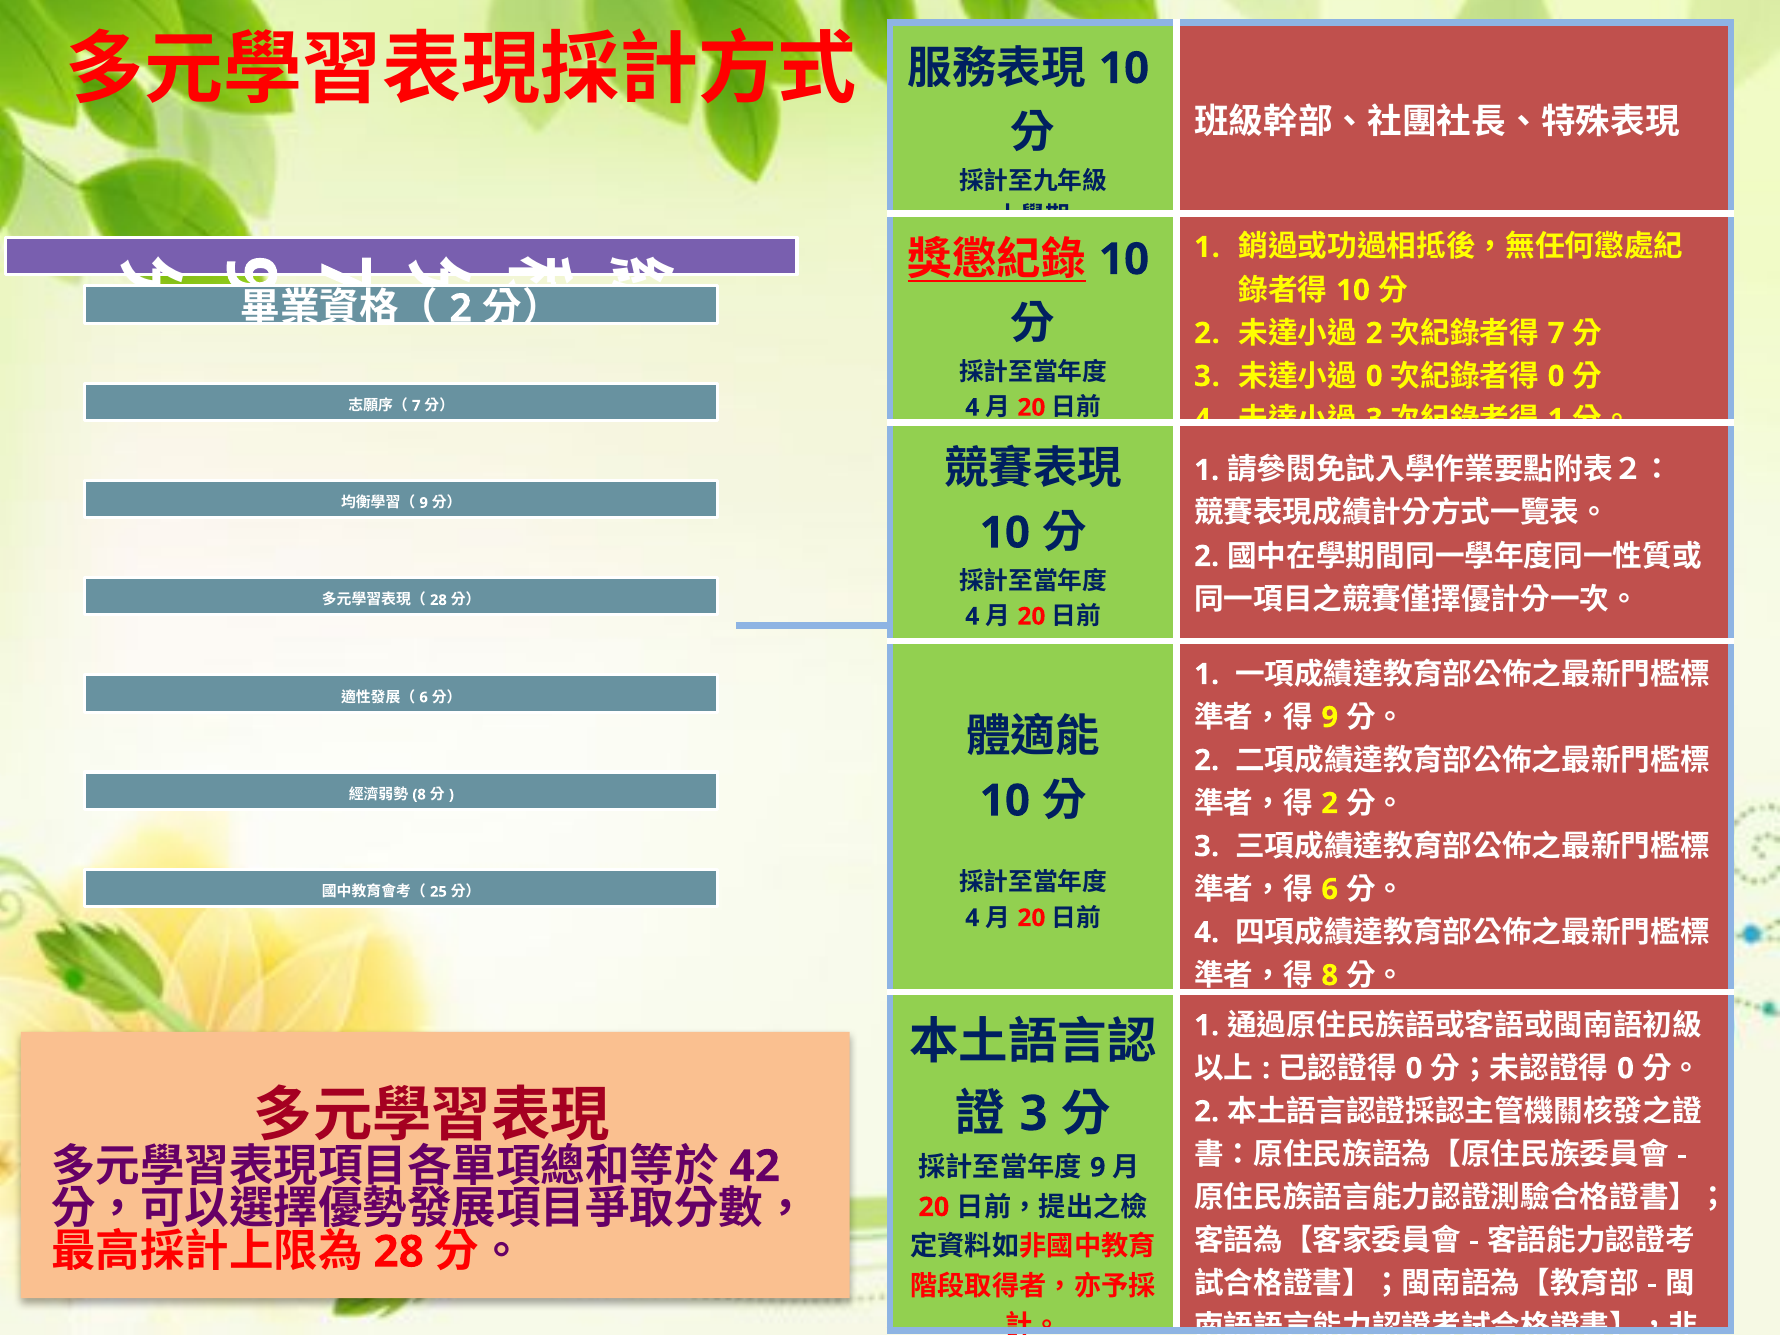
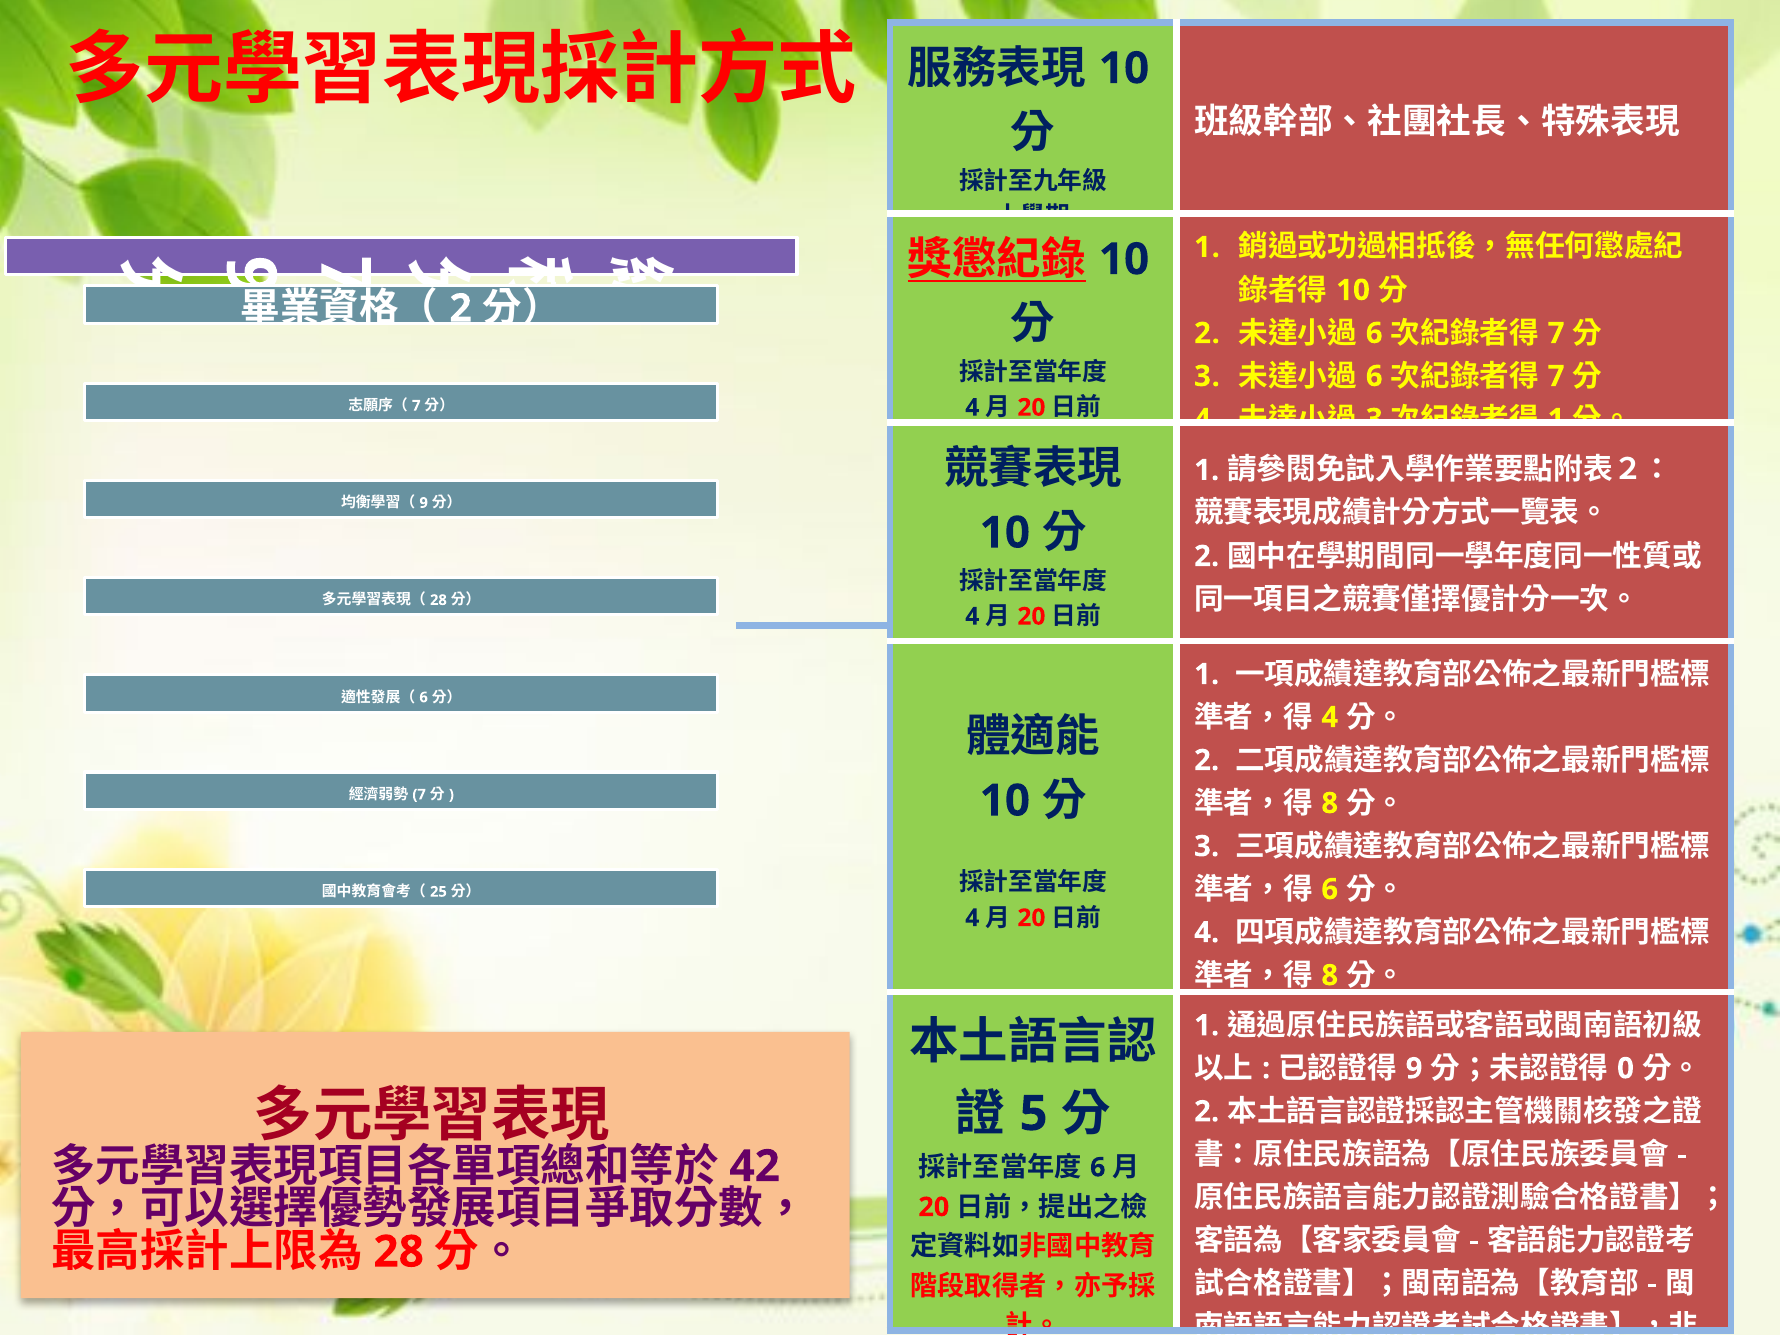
2: 2 -> 6 (1374, 333)
0: 0 -> 6 (1374, 376)
0: 0 -> 7 (1556, 376)
9: 9 -> 4 (1330, 717)
8: 8 -> 7 (419, 795)
2: 2 -> 8 (1330, 803)
0: 0 -> 9 (1414, 1069)
3: 3 -> 5 (1034, 1114)
9: 9 -> 6 (1098, 1167)
